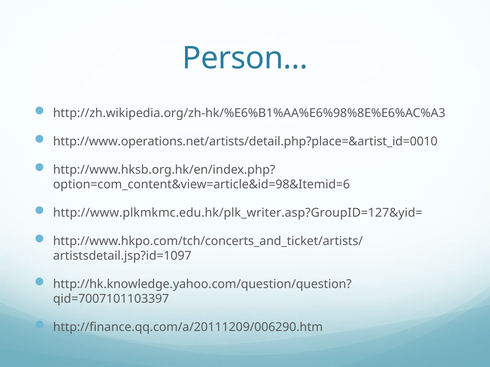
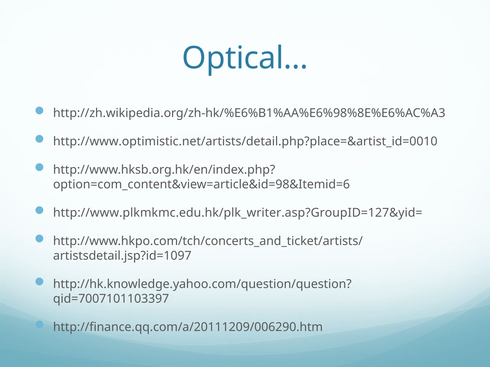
Person…: Person… -> Optical… (245, 58)
http://www.operations.net/artists/detail.php?place=&artist_id=0010: http://www.operations.net/artists/detail.php?place=&artist_id=0010 -> http://www.optimistic.net/artists/detail.php?place=&artist_id=0010 (245, 142)
